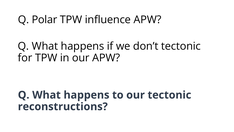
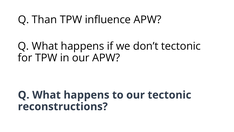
Polar: Polar -> Than (44, 20)
